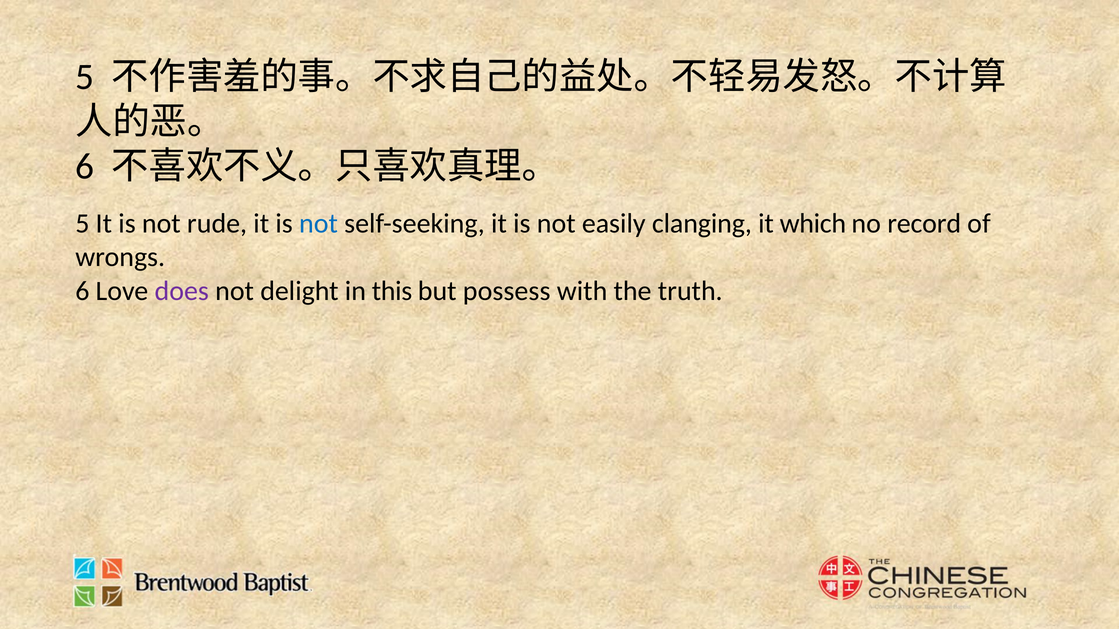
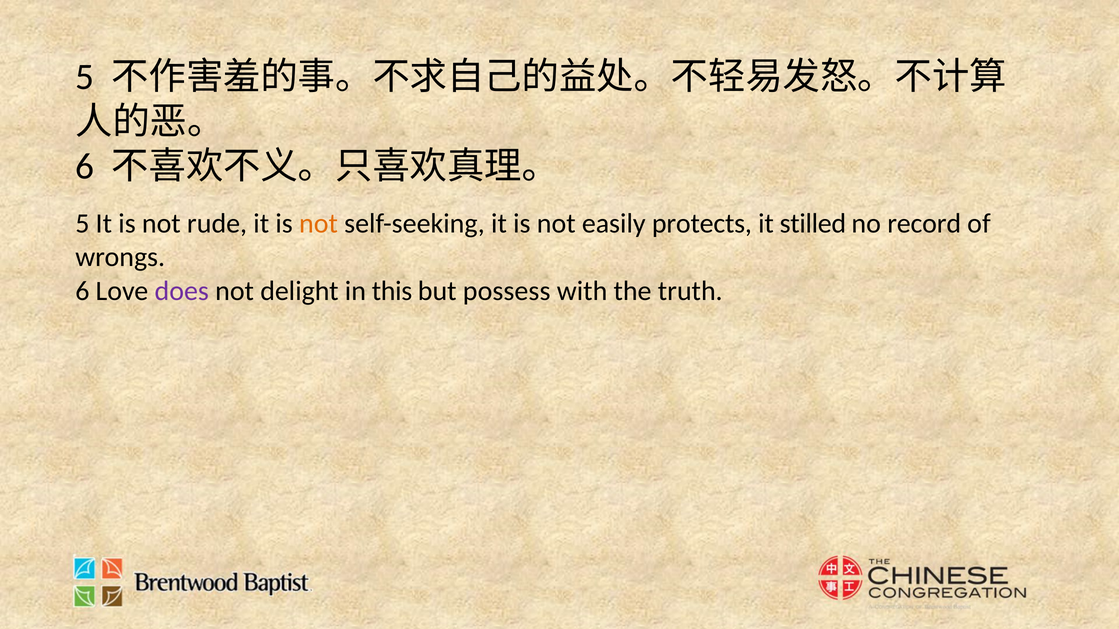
not colour: blue -> orange (319, 224)
clanging: clanging -> protects (702, 224)
which: which -> stilled (813, 224)
